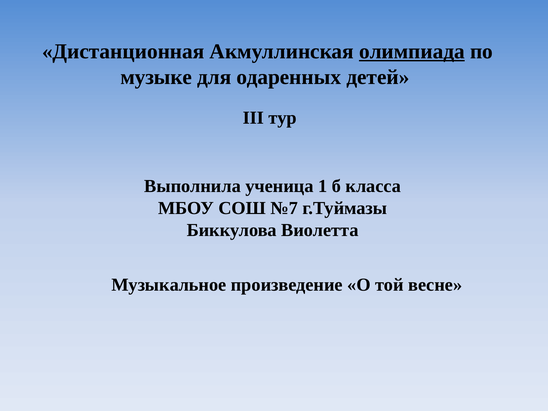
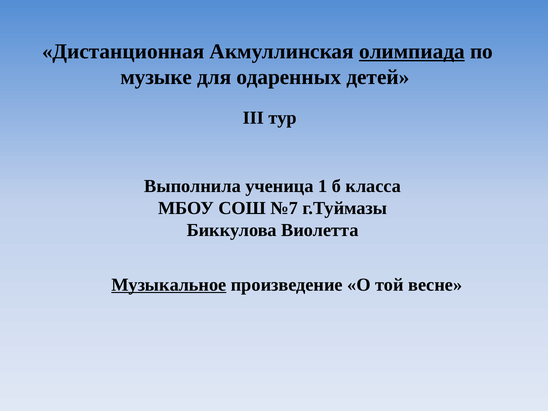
Музыкальное underline: none -> present (169, 285)
